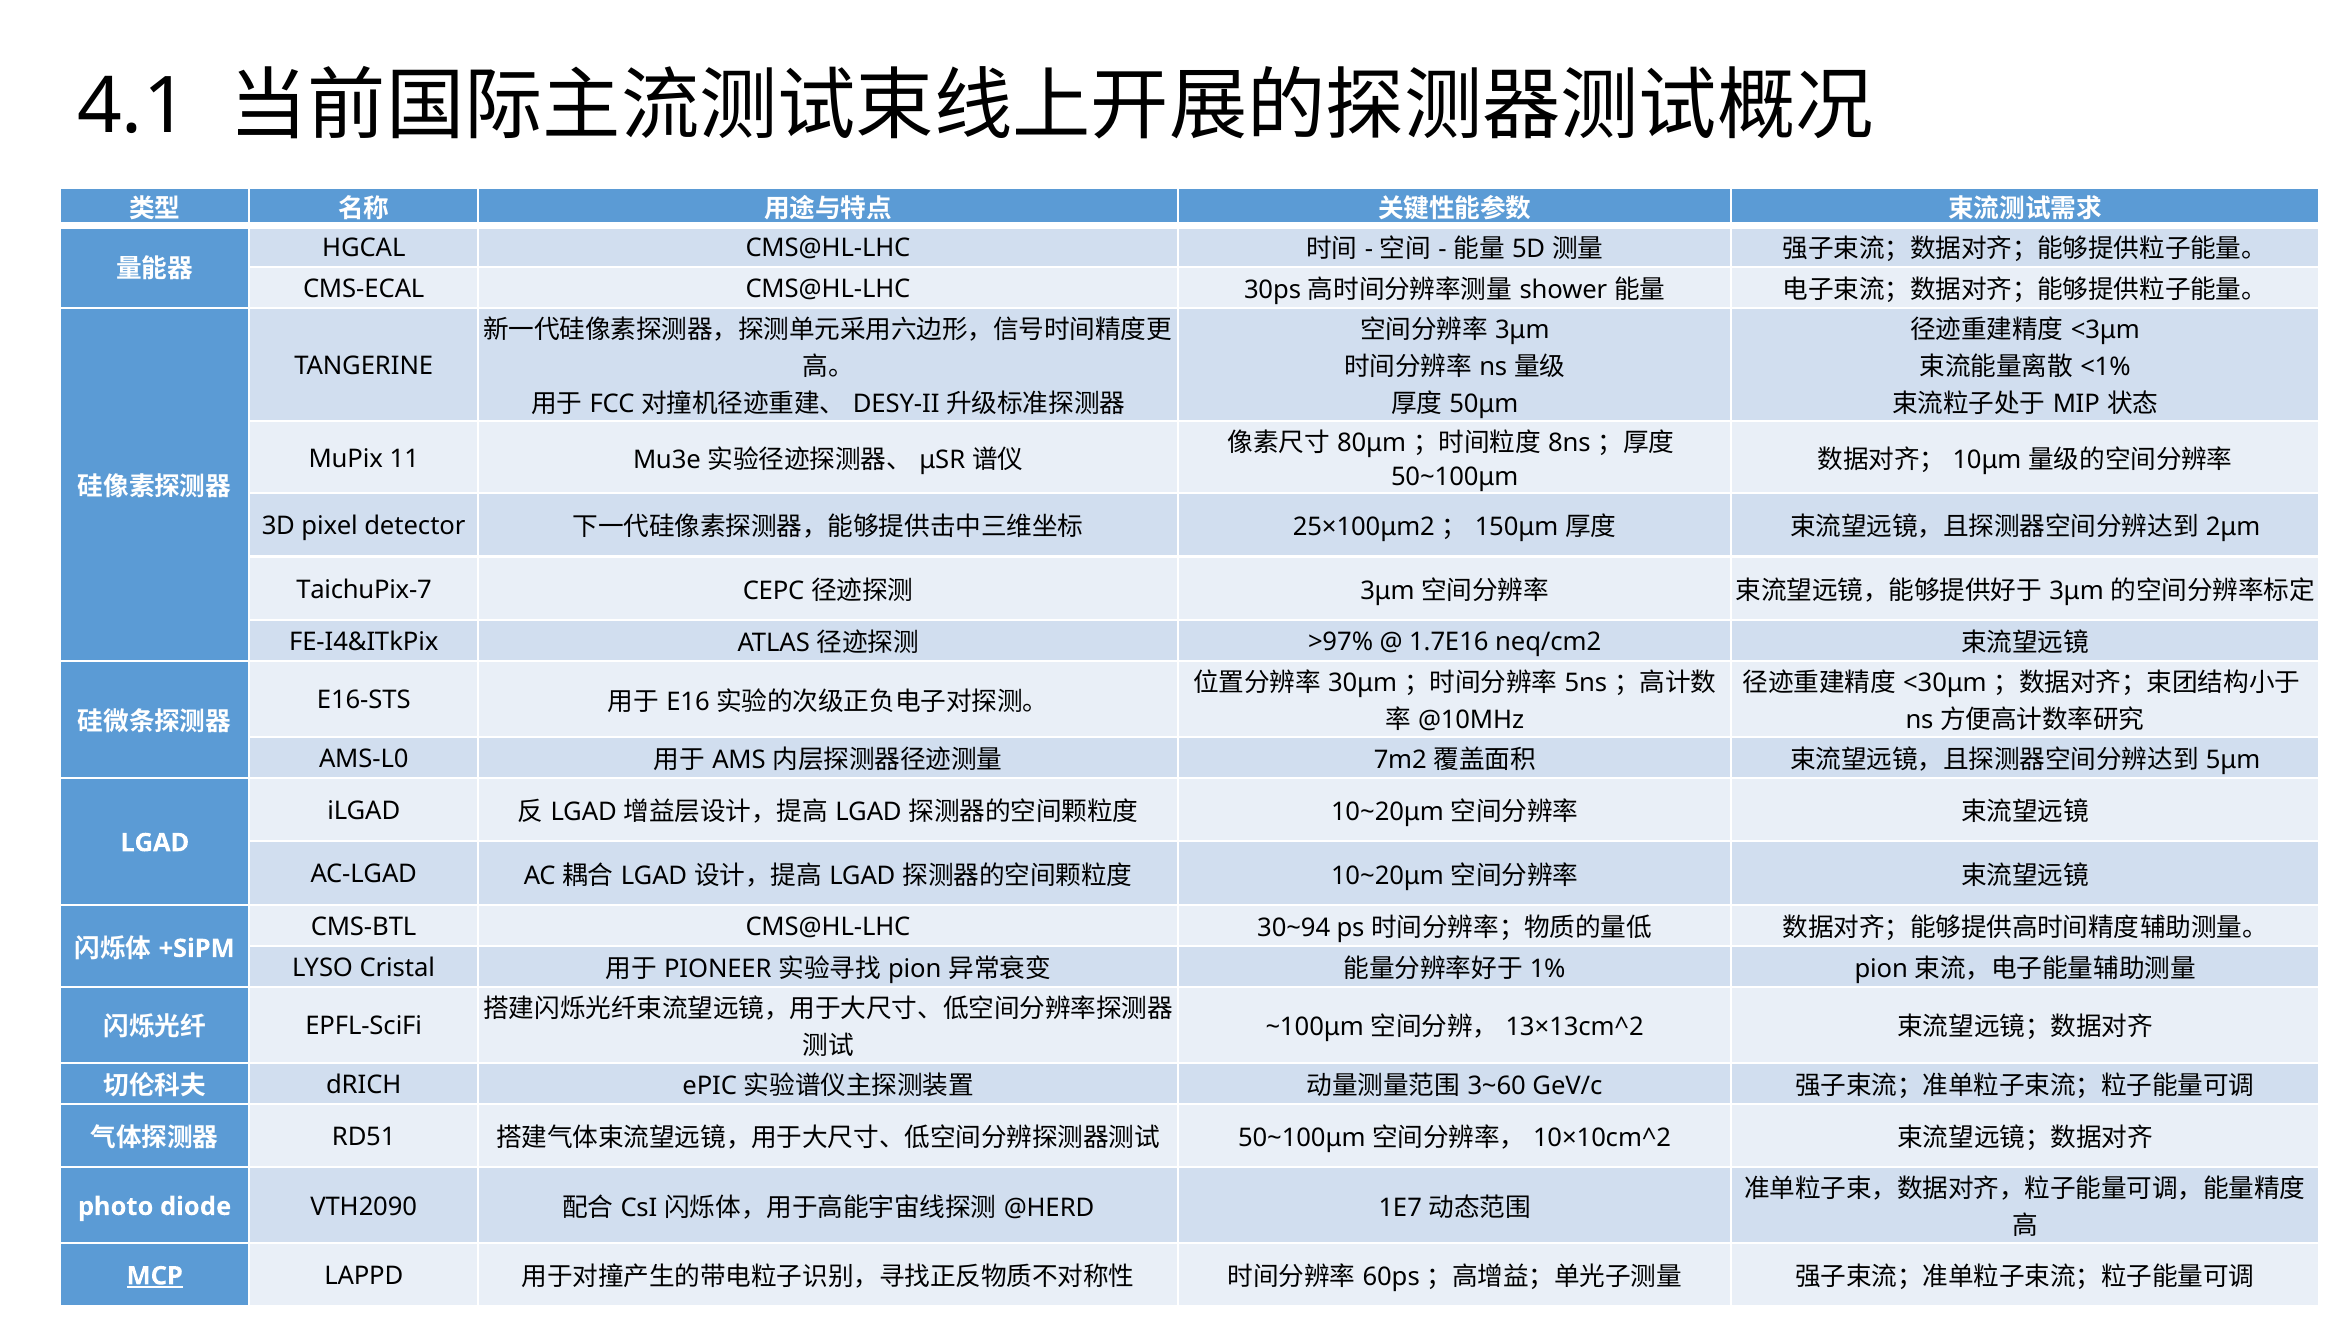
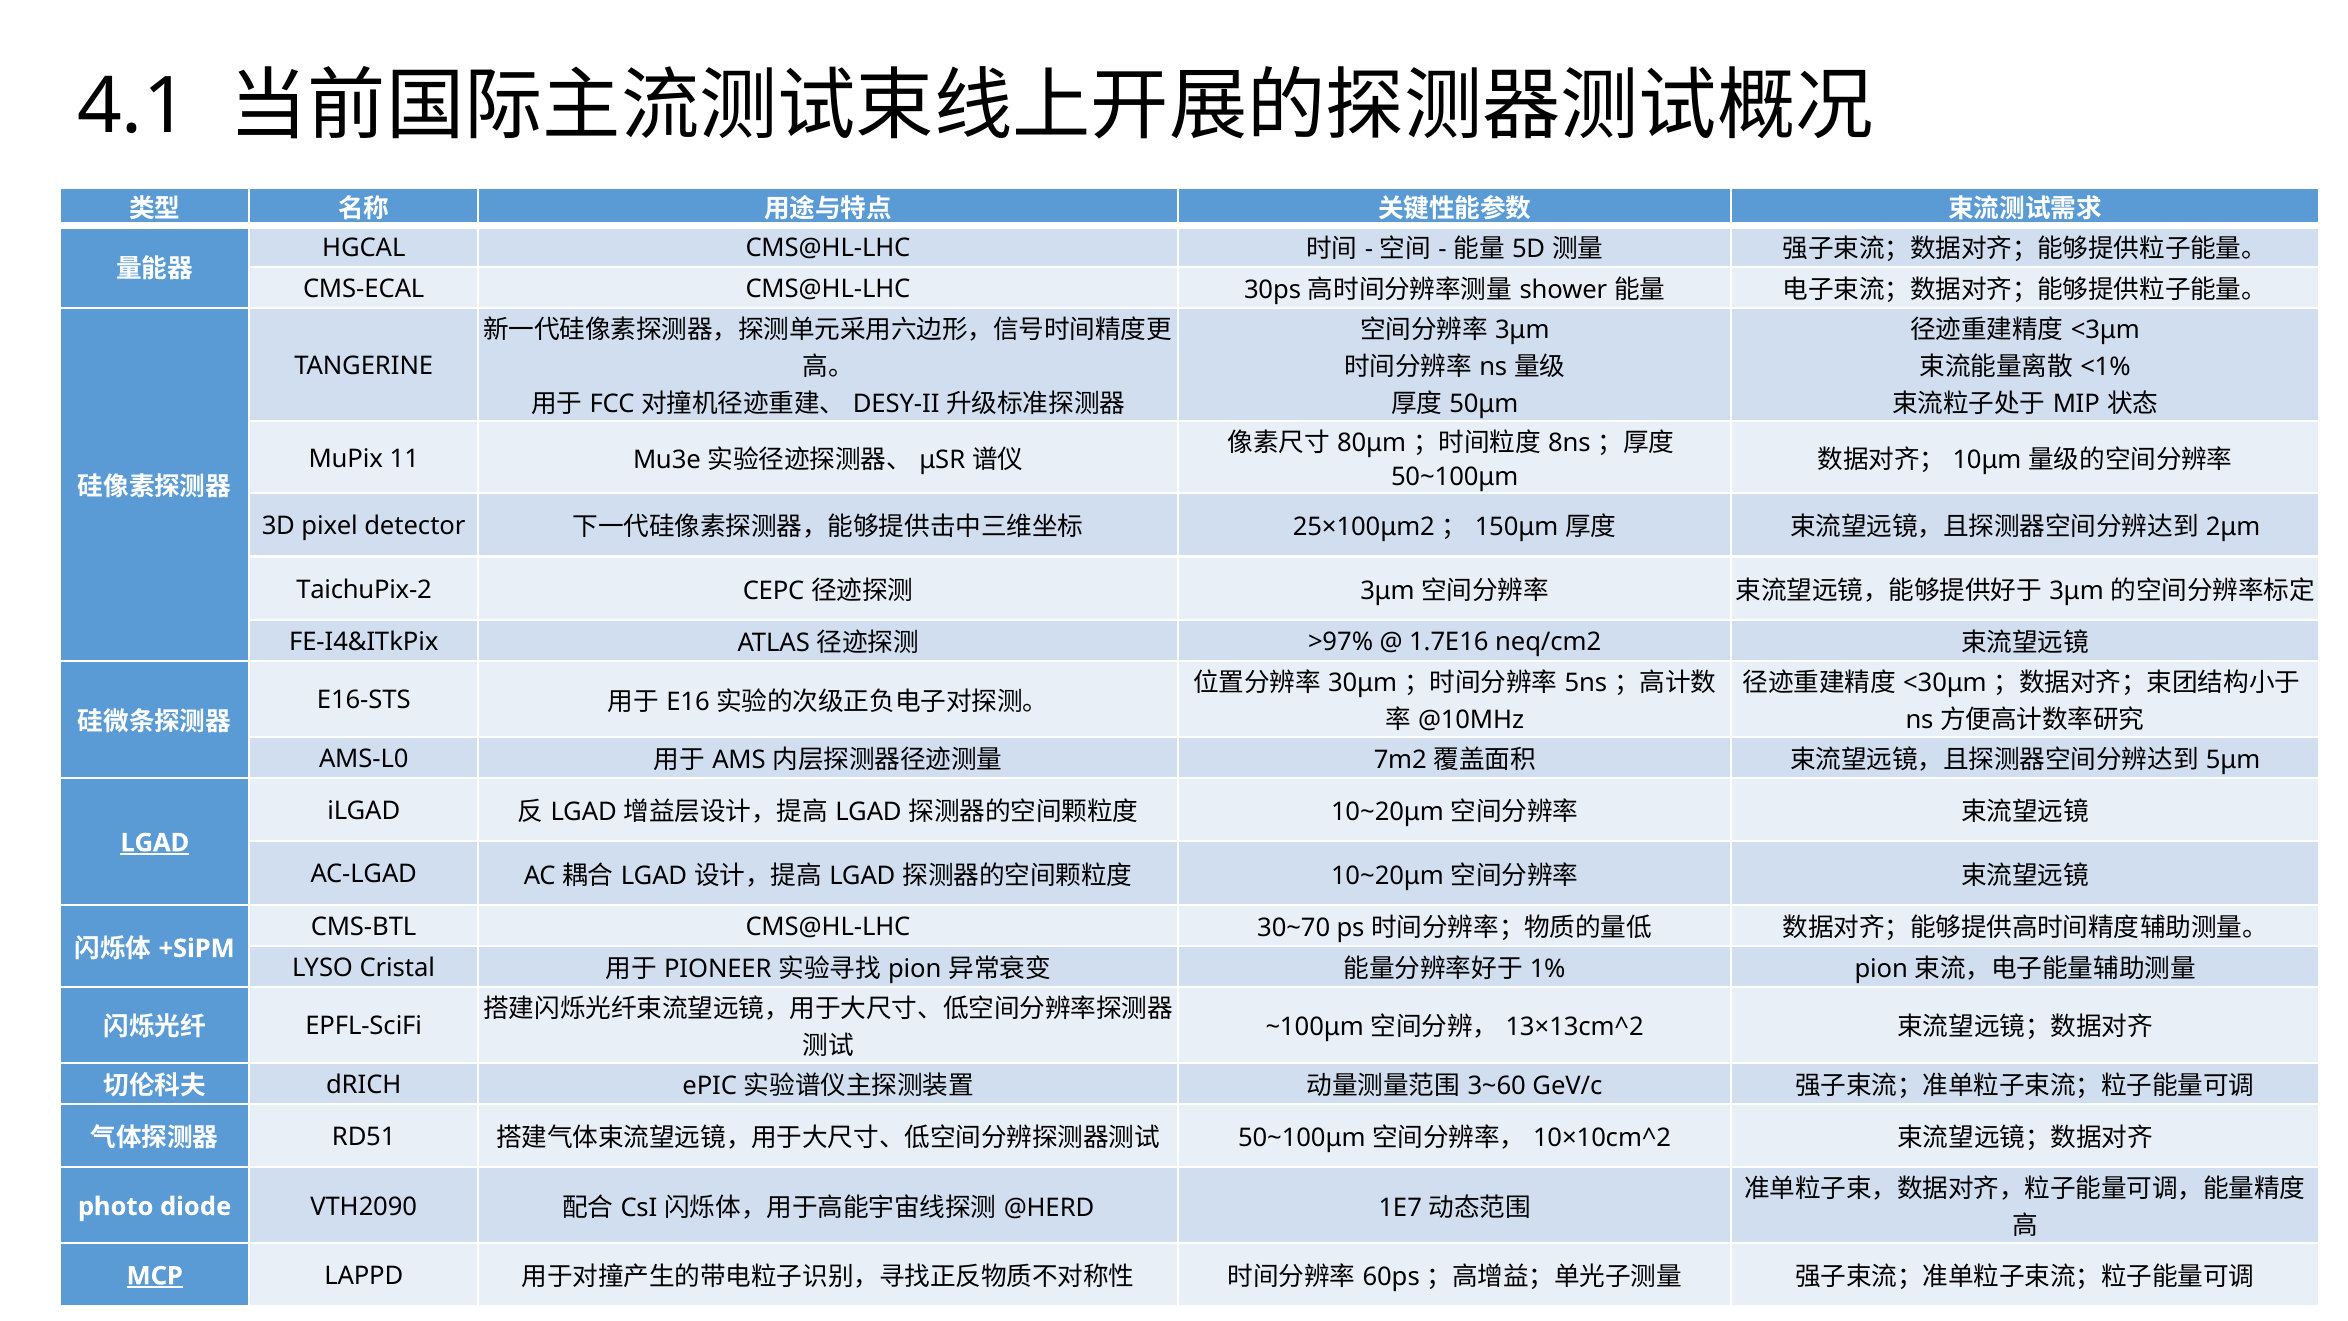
TaichuPix-7: TaichuPix-7 -> TaichuPix-2 (364, 590)
LGAD underline: none -> present (155, 843)
30~94: 30~94 -> 30~70 (1294, 928)
